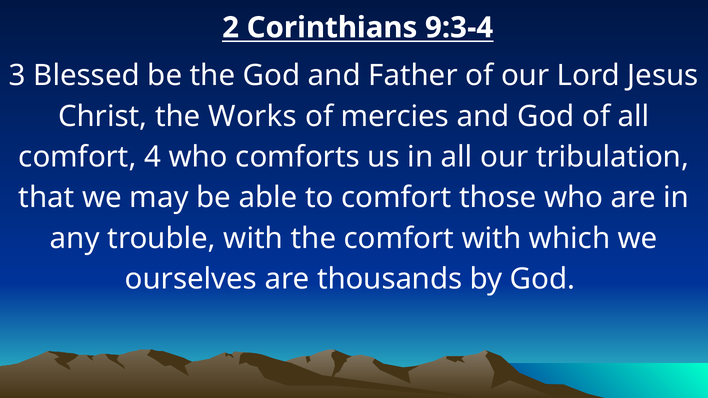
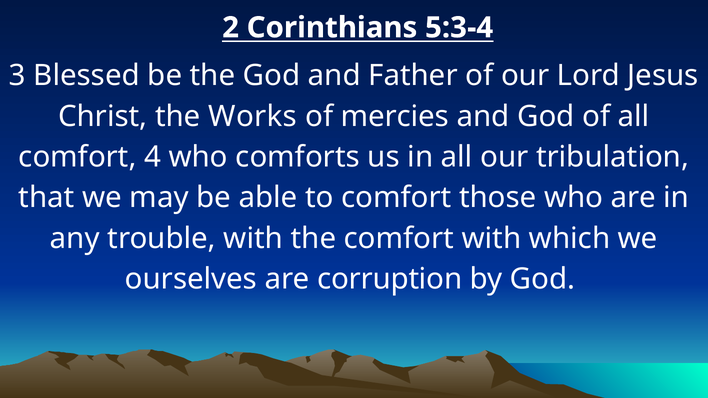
9:3-4: 9:3-4 -> 5:3-4 (459, 28)
thousands: thousands -> corruption (390, 279)
